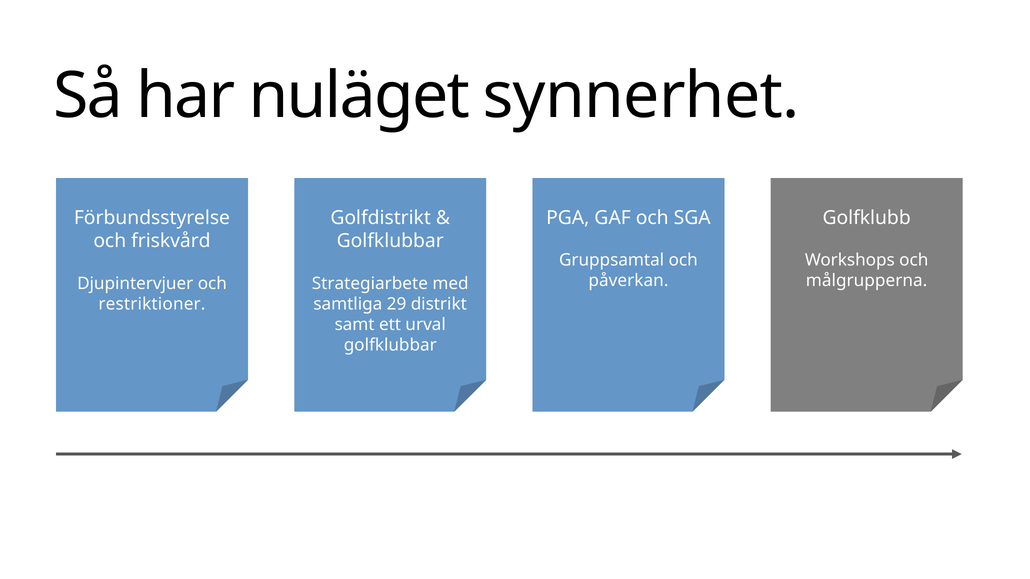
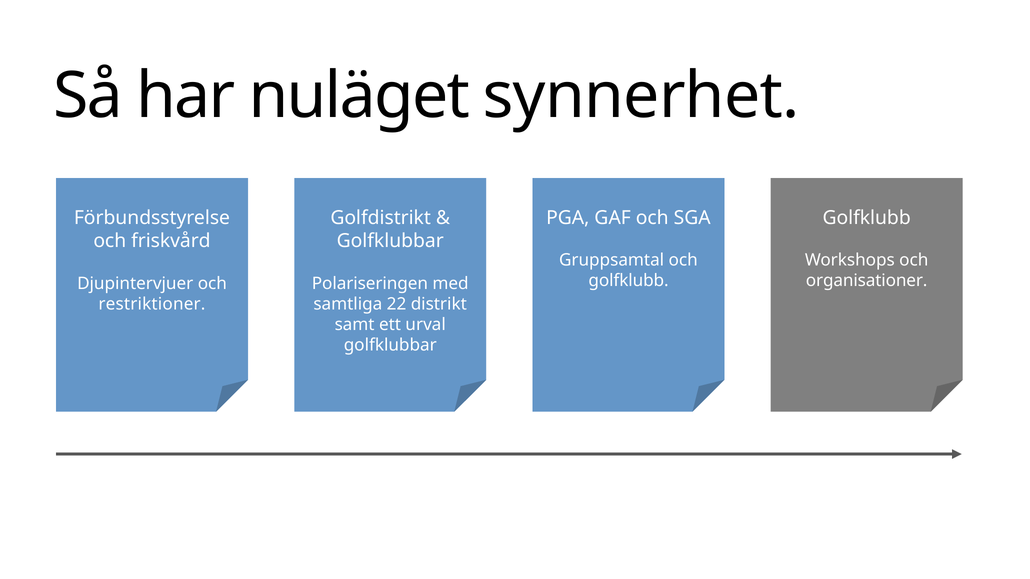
påverkan: påverkan -> golfklubb (629, 281)
målgrupperna: målgrupperna -> organisationer (867, 281)
Strategiarbete: Strategiarbete -> Polariseringen (370, 284)
29: 29 -> 22 (397, 304)
